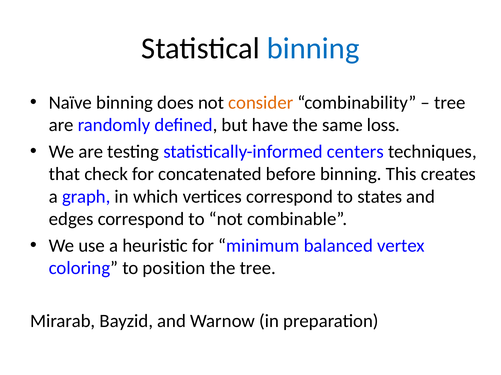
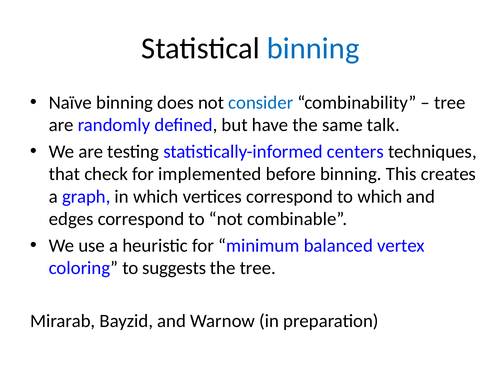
consider colour: orange -> blue (261, 103)
loss: loss -> talk (383, 125)
concatenated: concatenated -> implemented (210, 174)
to states: states -> which (380, 197)
position: position -> suggests (174, 269)
